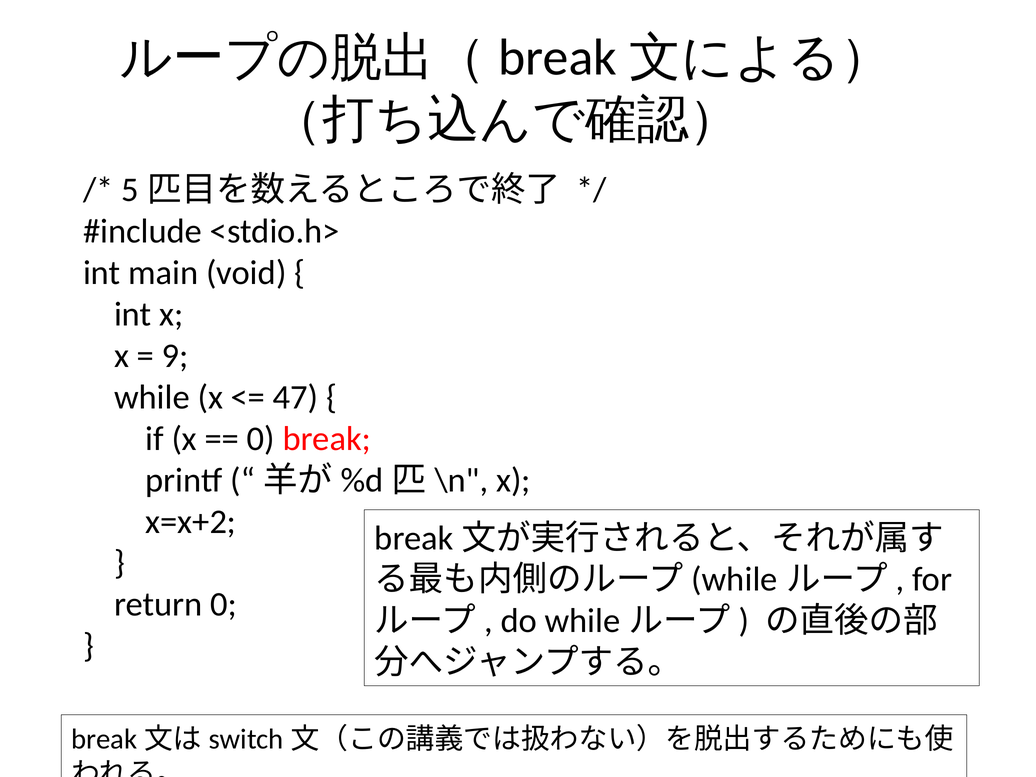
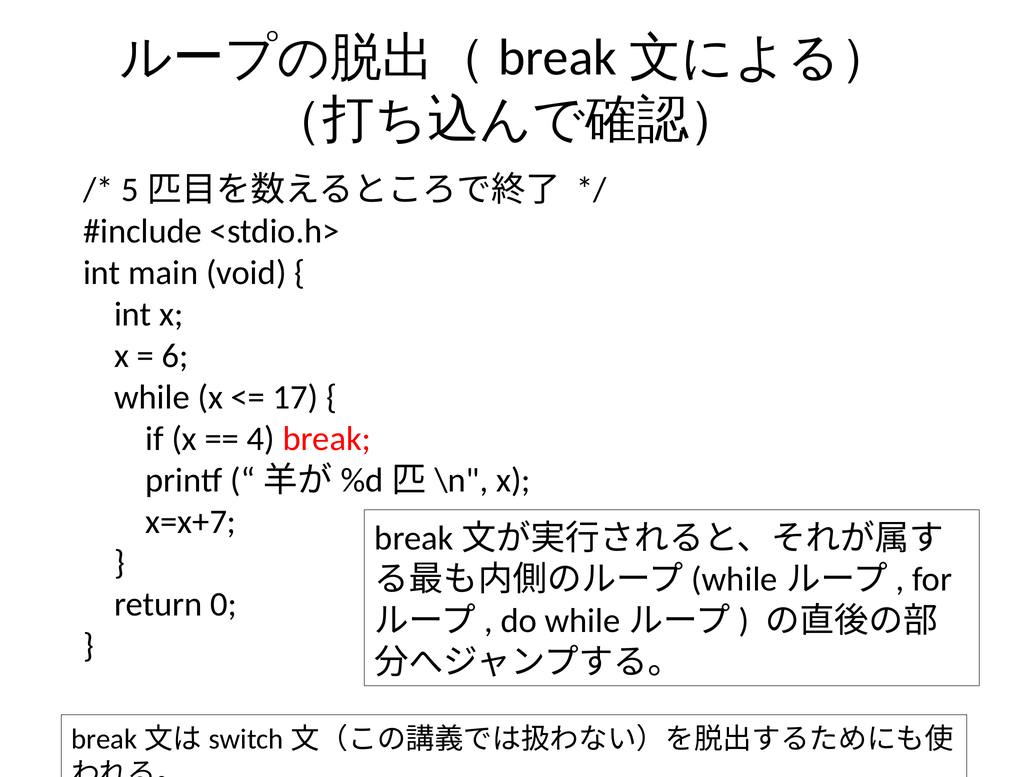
9: 9 -> 6 (175, 356)
47: 47 -> 17 (296, 397)
0: 0 -> 4 (261, 439)
x=x+2: x=x+2 -> x=x+7 (191, 522)
